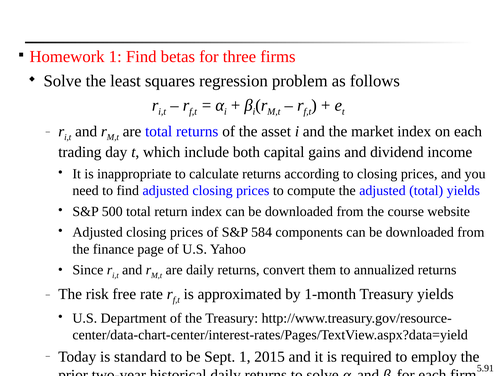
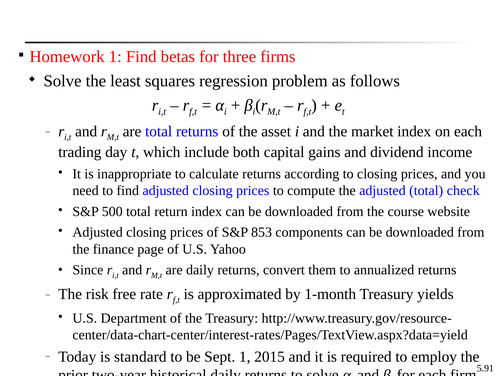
total yields: yields -> check (463, 190)
584: 584 -> 853 (262, 232)
